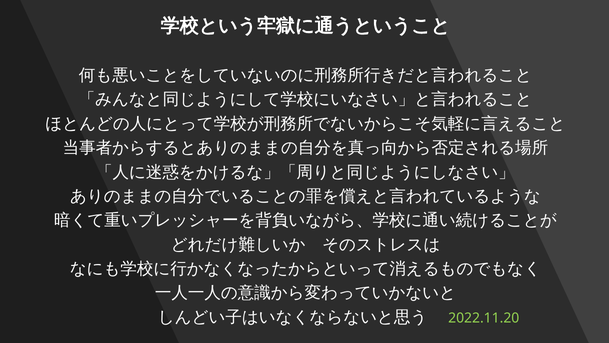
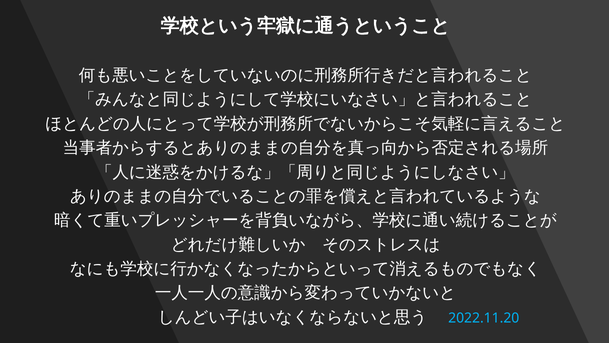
2022.11.20 colour: light green -> light blue (484, 318)
